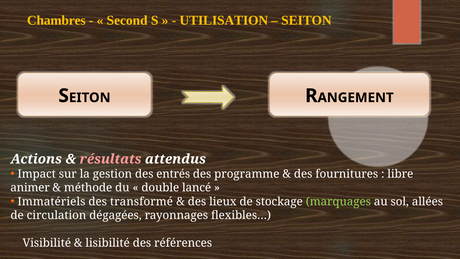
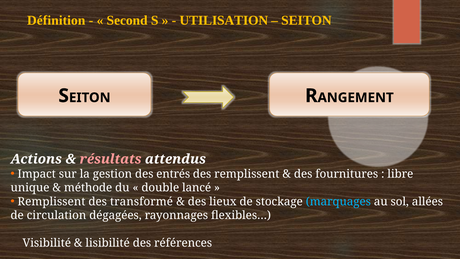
Chambres: Chambres -> Définition (56, 21)
des programme: programme -> remplissent (247, 174)
animer: animer -> unique (30, 188)
Immatériels: Immatériels -> Remplissent (51, 201)
marquages colour: light green -> light blue (338, 201)
